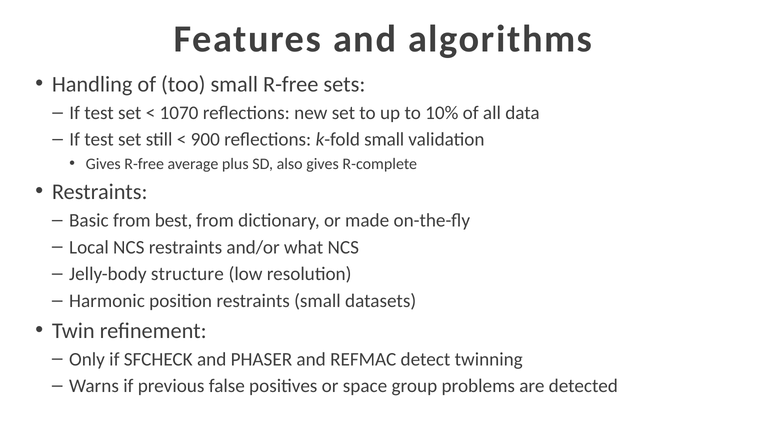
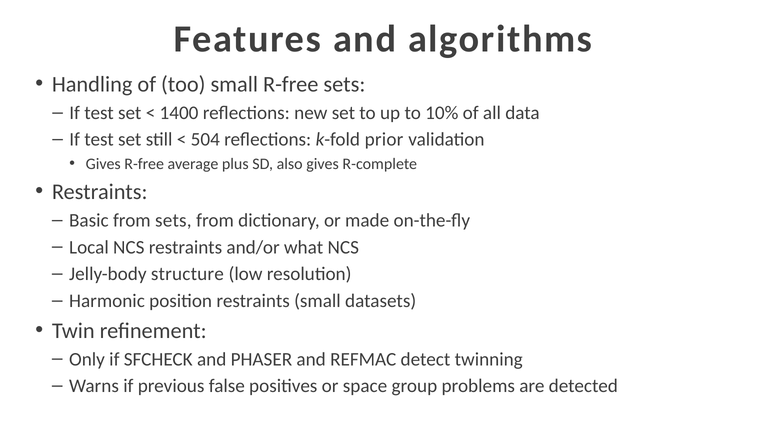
1070: 1070 -> 1400 (179, 113)
900: 900 -> 504 (205, 139)
k-fold small: small -> prior (384, 139)
from best: best -> sets (173, 220)
